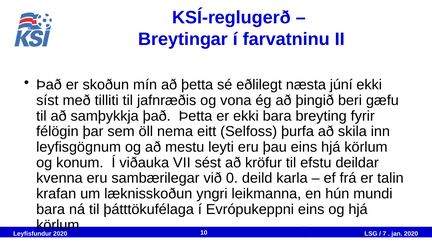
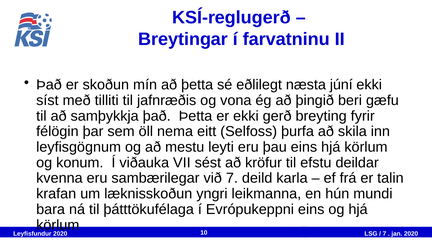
ekki bara: bara -> gerð (277, 116)
við 0: 0 -> 7 (232, 178)
